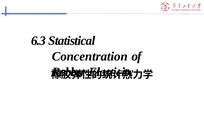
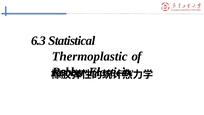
Concentration: Concentration -> Thermoplastic (90, 56)
